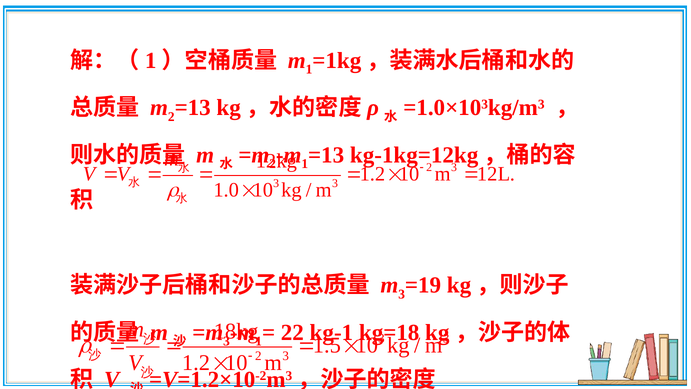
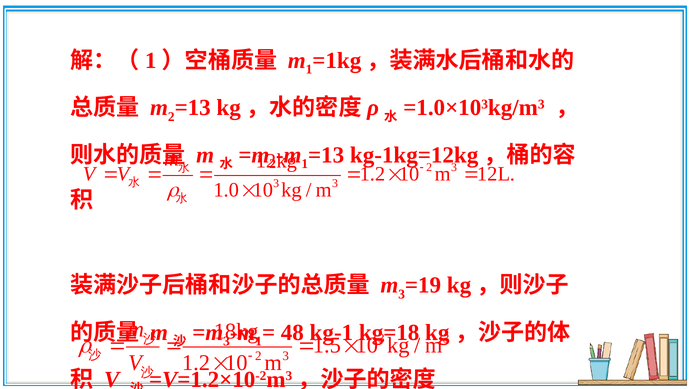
22: 22 -> 48 (292, 332)
